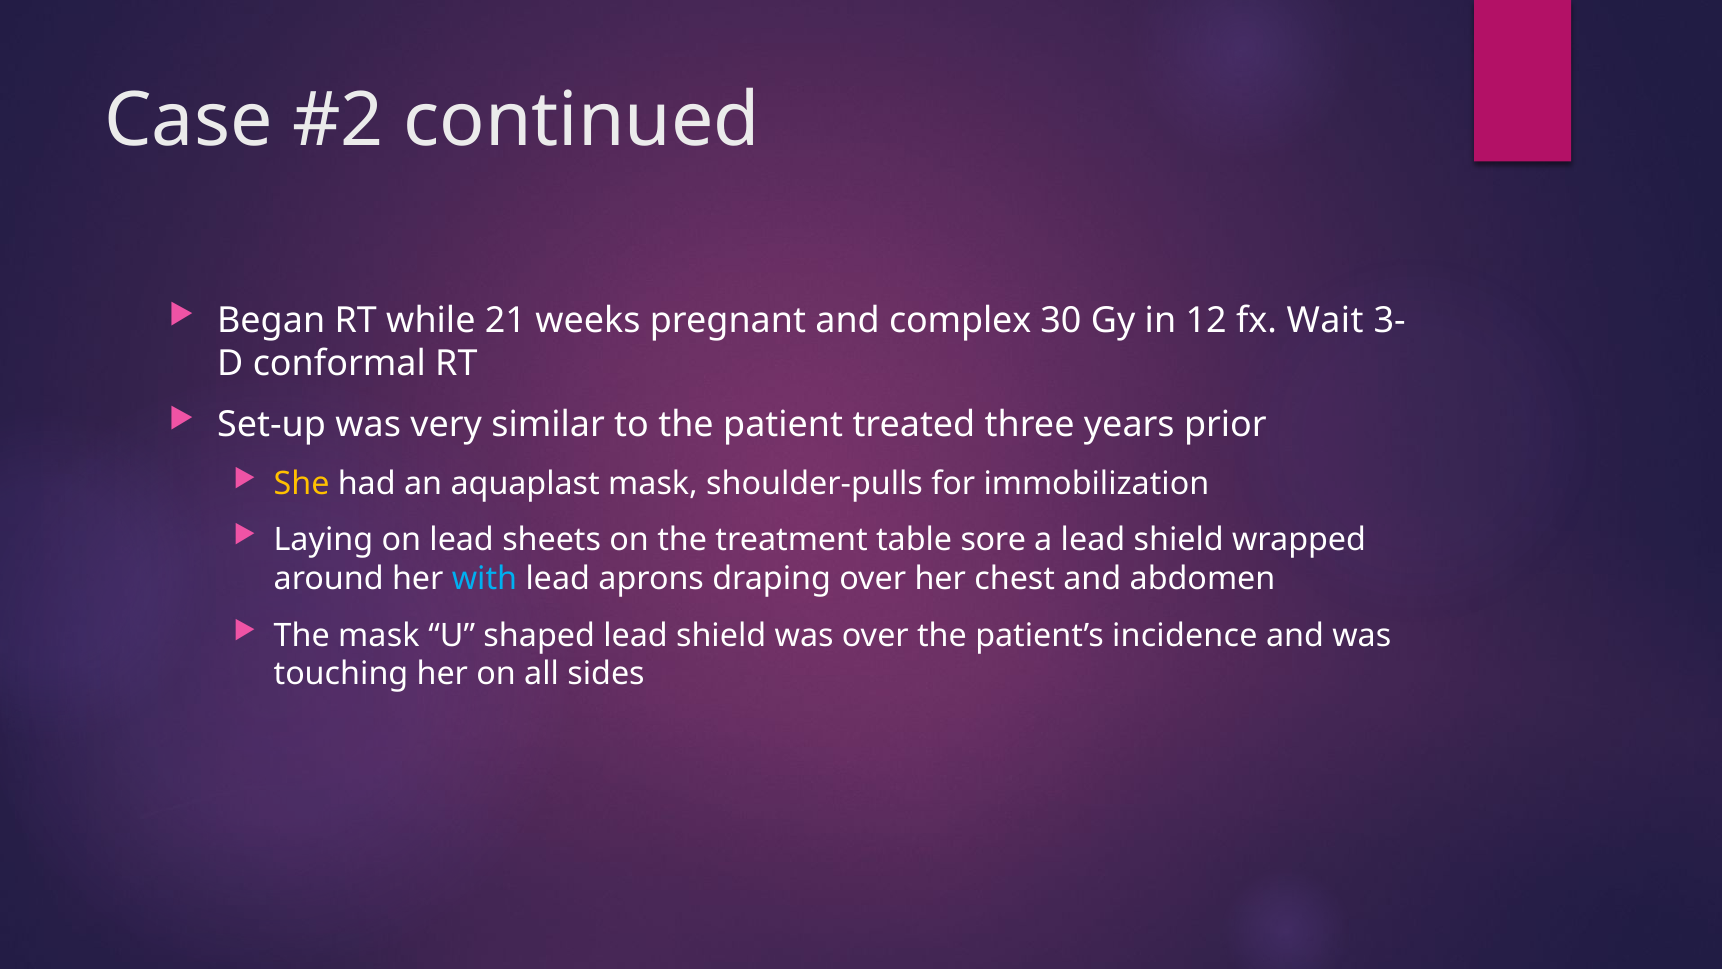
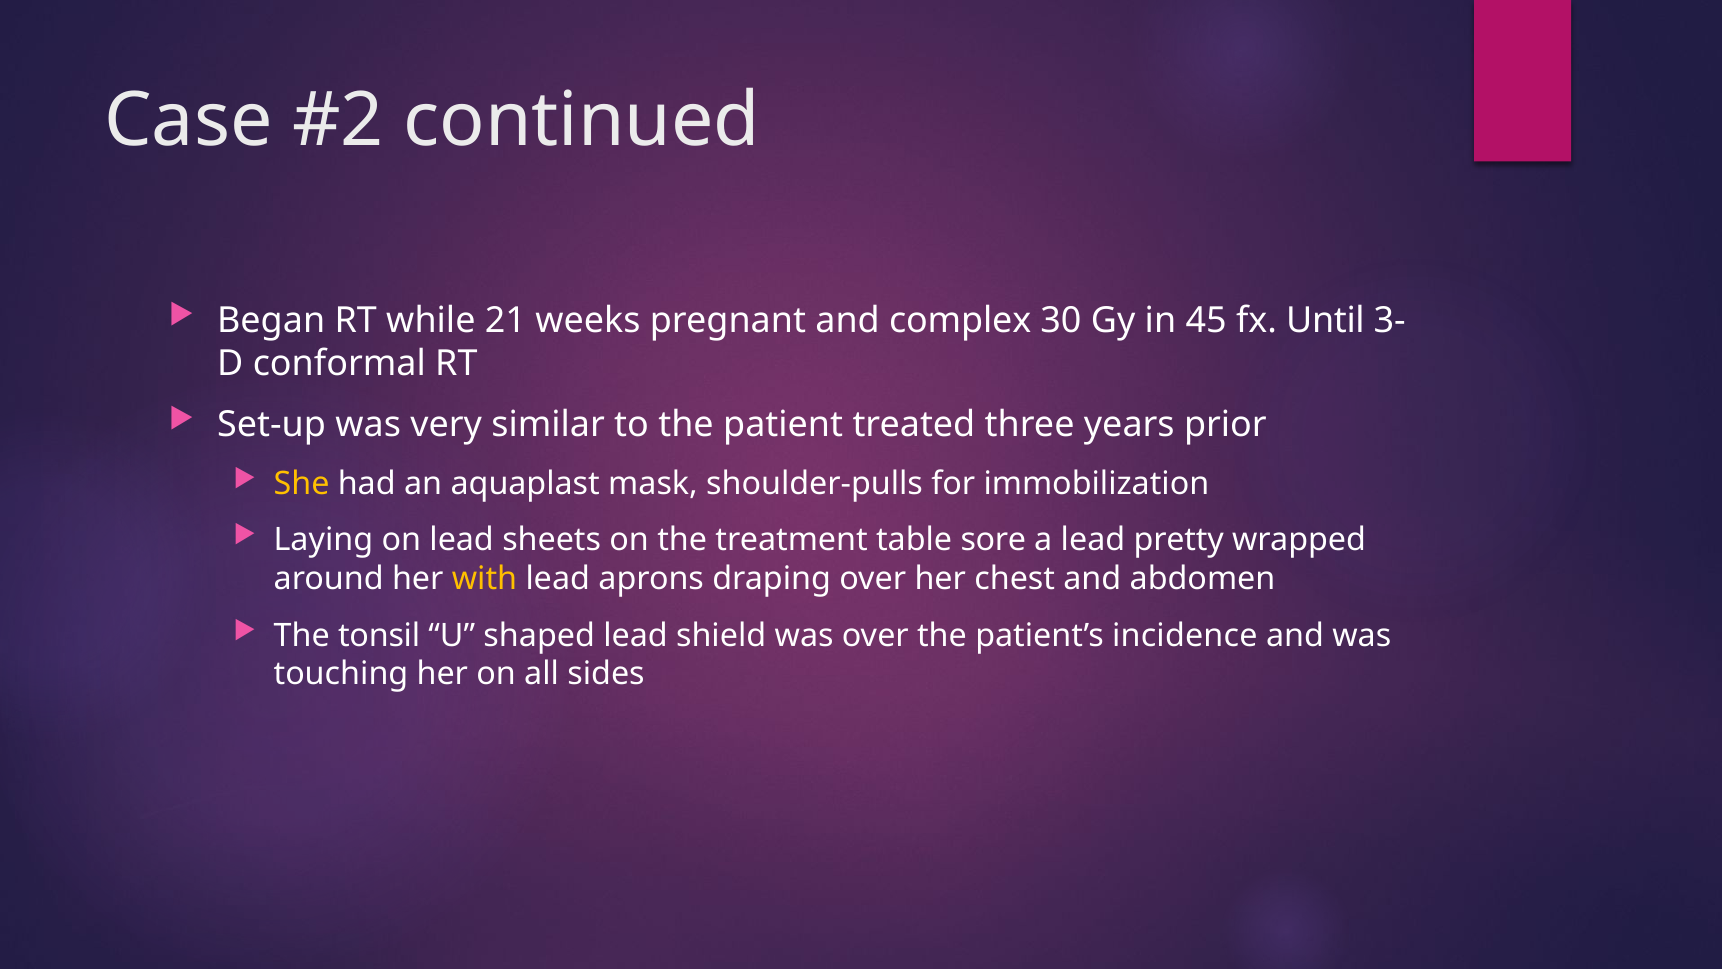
12: 12 -> 45 (1206, 320)
Wait: Wait -> Until (1325, 320)
a lead shield: shield -> pretty (1179, 540)
with colour: light blue -> yellow (484, 579)
The mask: mask -> tonsil (379, 635)
